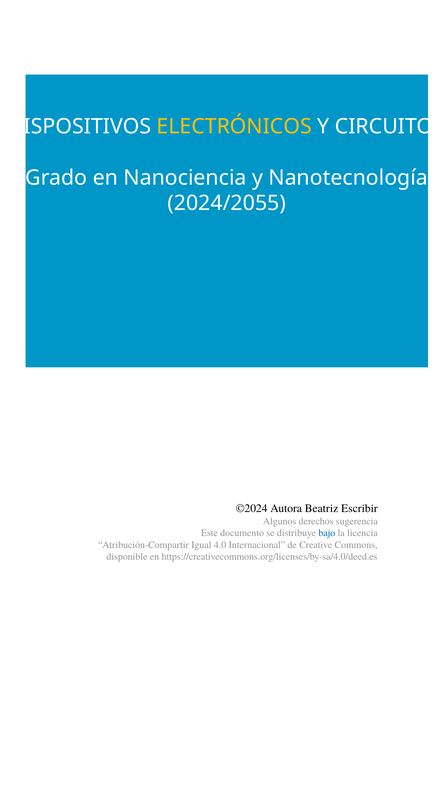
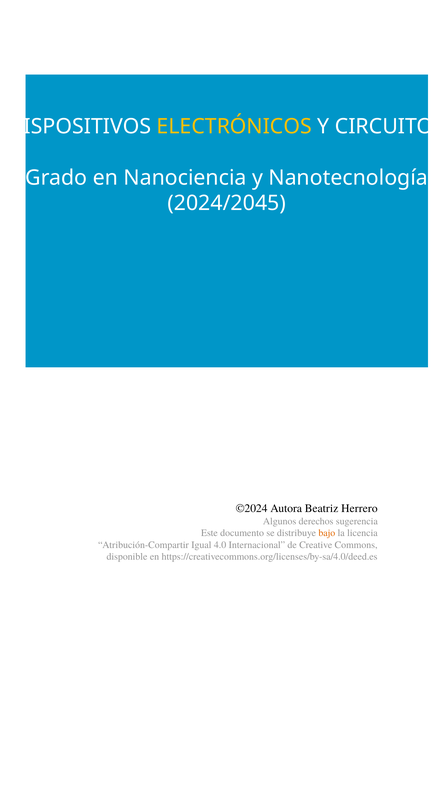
2024/2055: 2024/2055 -> 2024/2045 (227, 203)
Escribir: Escribir -> Herrero (359, 508)
bajo colour: blue -> orange (327, 533)
